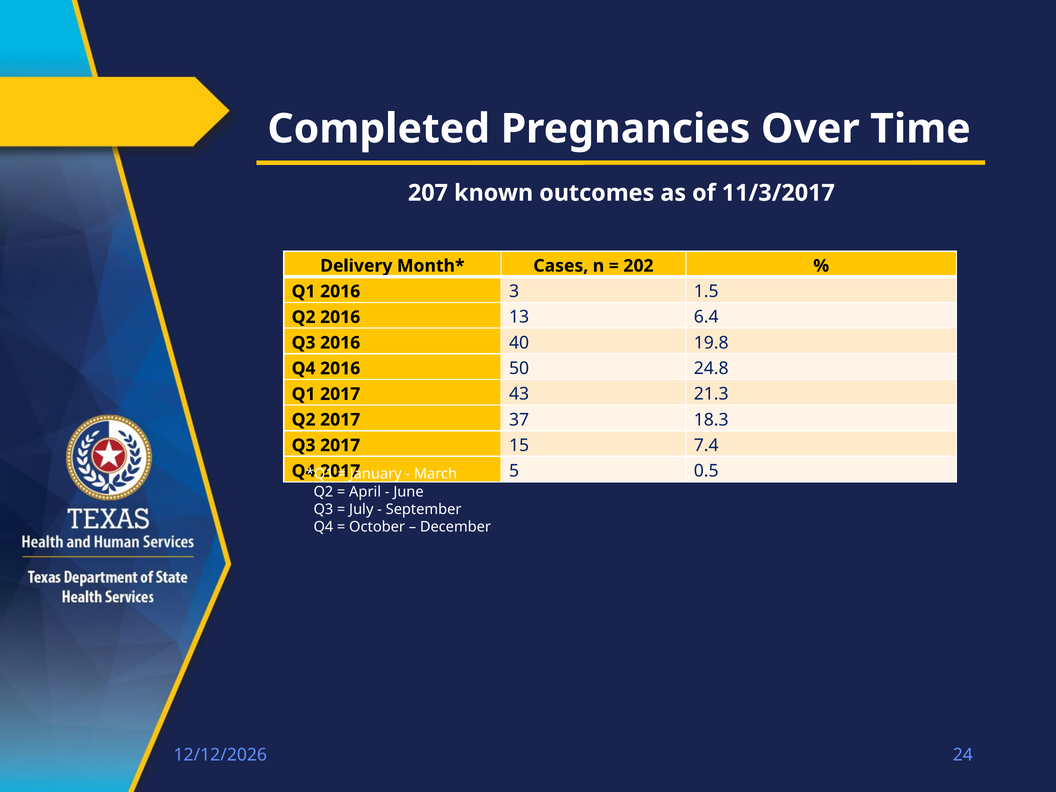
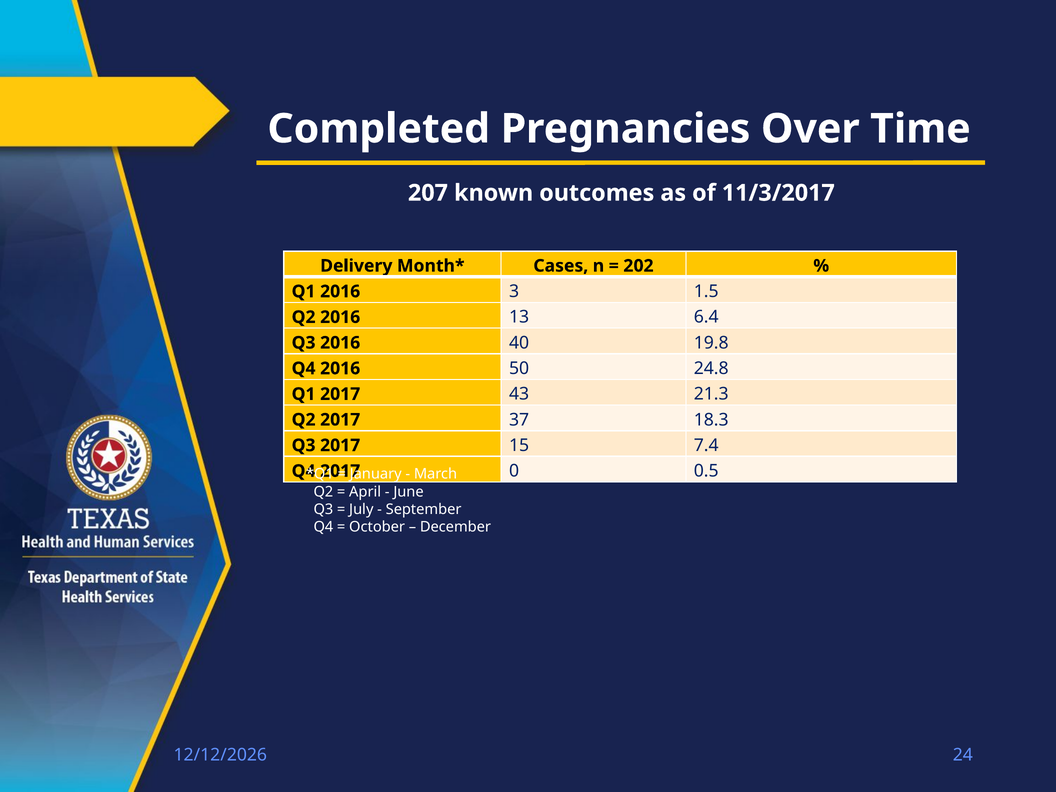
5: 5 -> 0 (514, 471)
